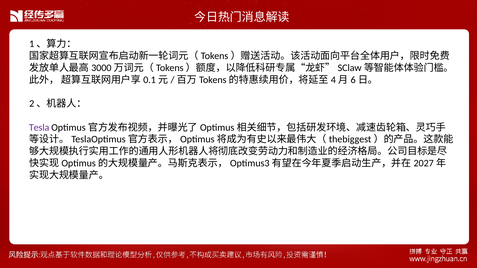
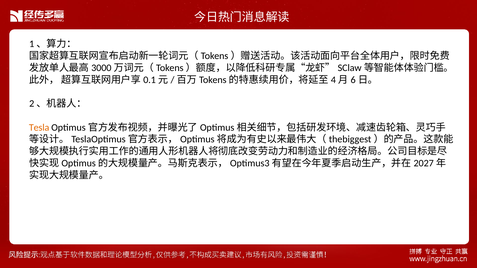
Tesla colour: purple -> orange (39, 128)
